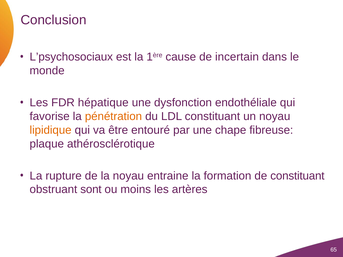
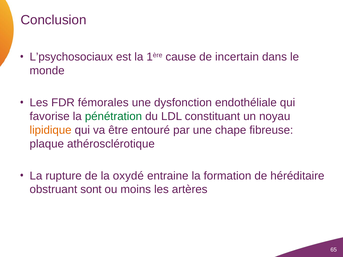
hépatique: hépatique -> fémorales (103, 103)
pénétration colour: orange -> green (113, 116)
la noyau: noyau -> oxydé (128, 176)
de constituant: constituant -> héréditaire (297, 176)
